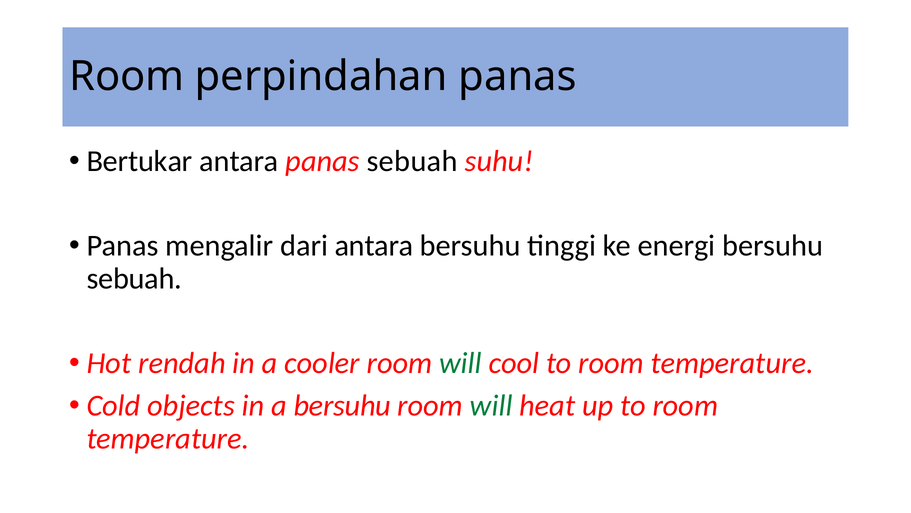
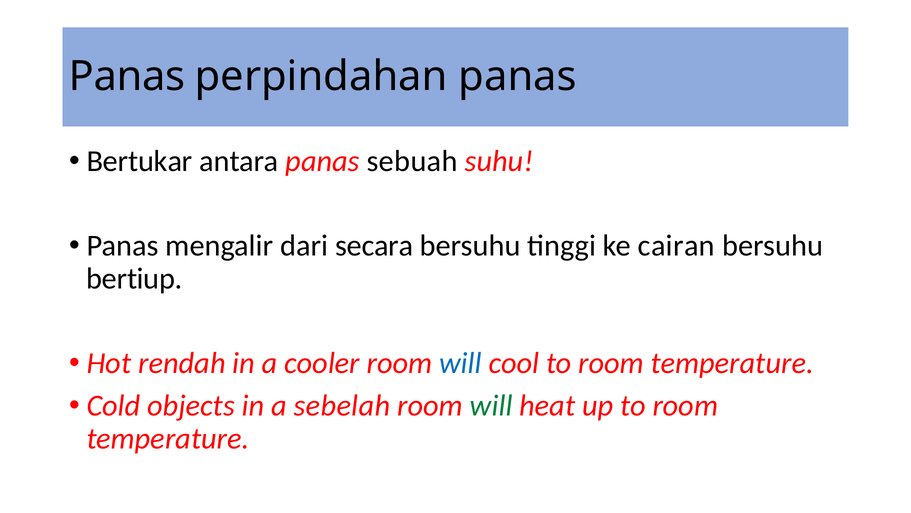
Room: Room -> Panas (127, 77)
dari antara: antara -> secara (374, 246)
energi: energi -> cairan (676, 246)
sebuah: sebuah -> bertiup (134, 278)
will colour: green -> blue (461, 363)
a bersuhu: bersuhu -> sebelah (342, 405)
